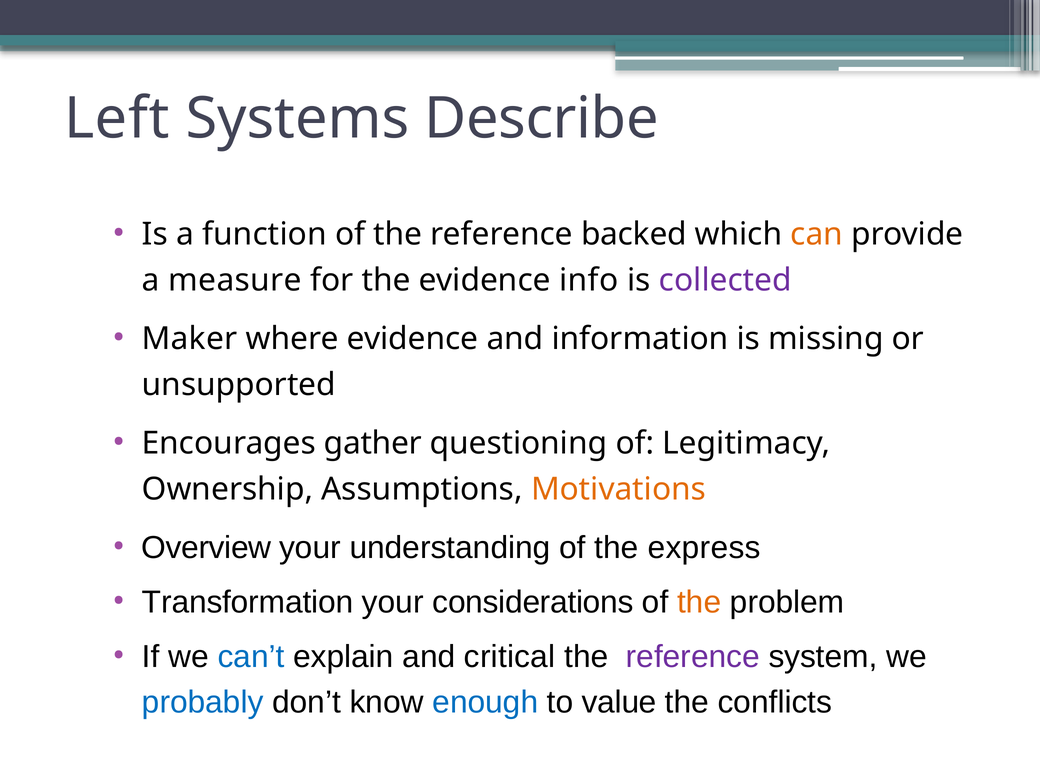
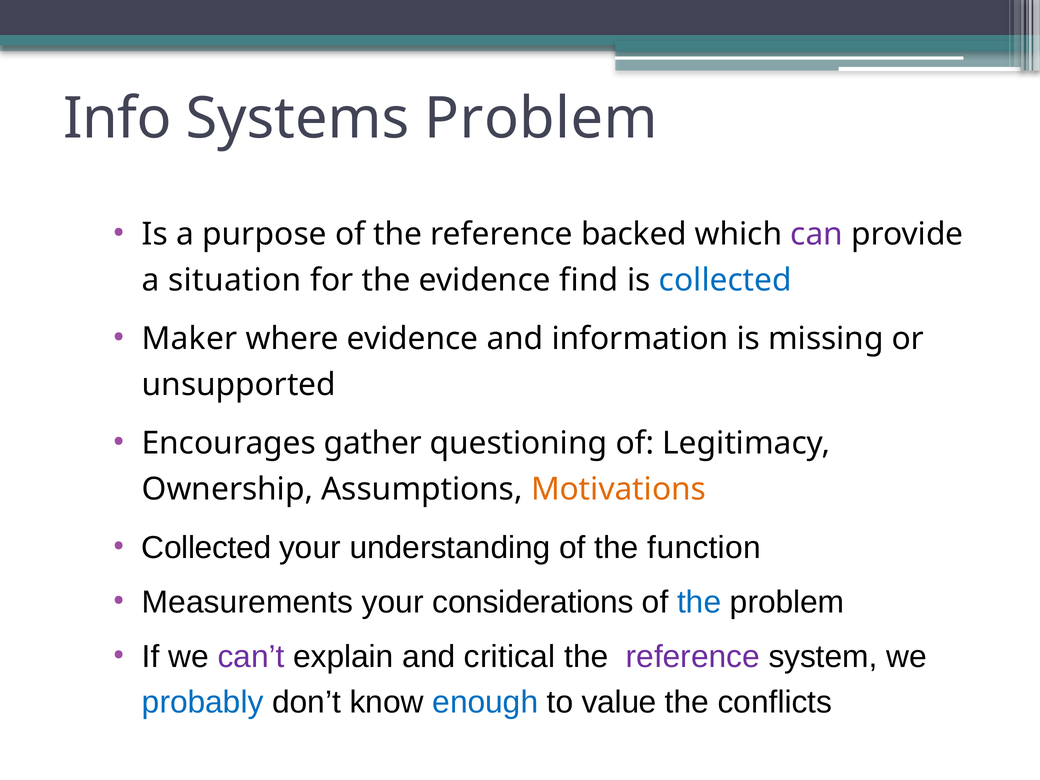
Left: Left -> Info (117, 119)
Systems Describe: Describe -> Problem (541, 119)
function: function -> purpose (264, 234)
can colour: orange -> purple (817, 234)
measure: measure -> situation (235, 280)
info: info -> find (589, 280)
collected colour: purple -> blue (725, 280)
Overview: Overview -> Collected (206, 548)
express: express -> function (704, 548)
Transformation: Transformation -> Measurements (247, 602)
the colour: orange -> blue (699, 602)
can’t colour: blue -> purple (251, 657)
